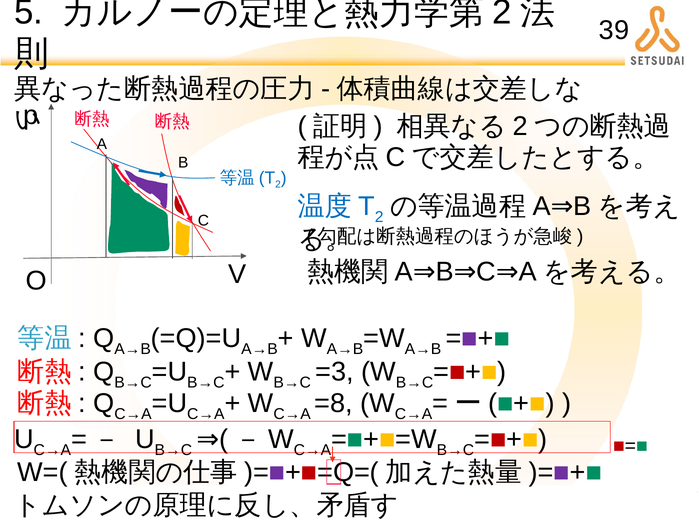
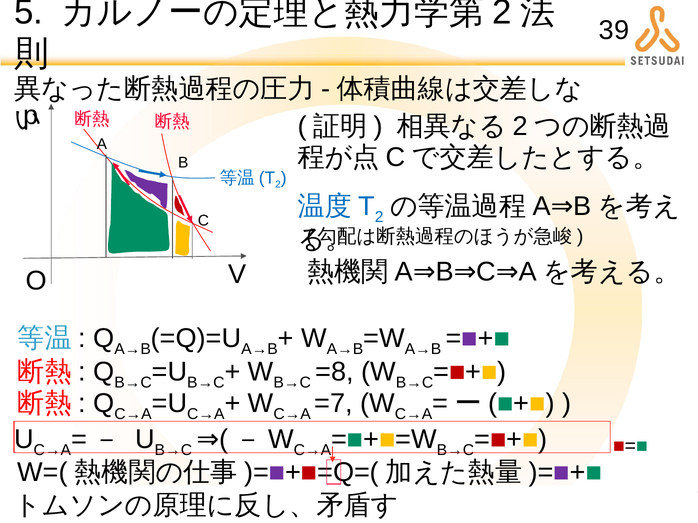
=3: =3 -> =8 (334, 372)
=8: =8 -> =7 (334, 404)
